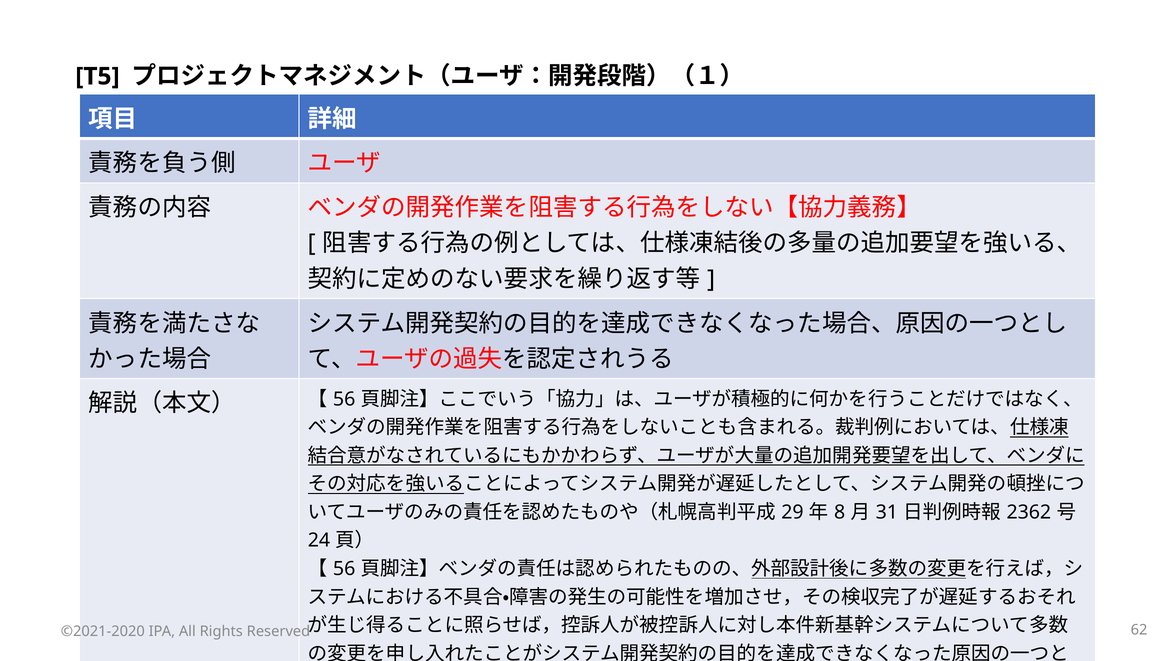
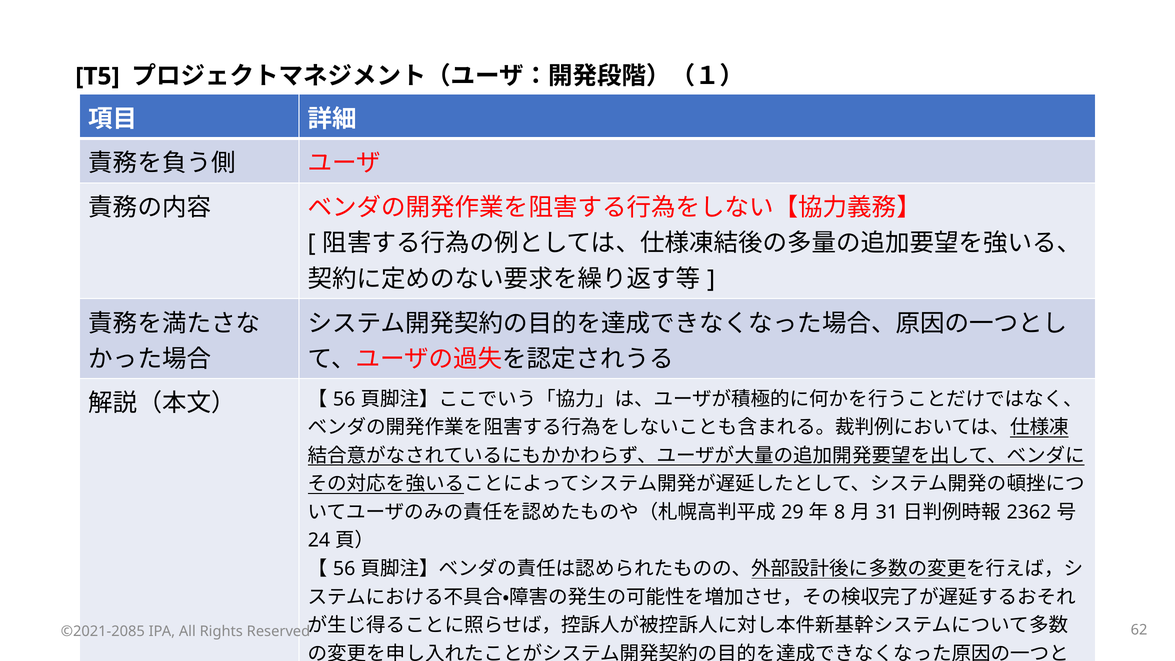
©2021-2020: ©2021-2020 -> ©2021-2085 (103, 631)
